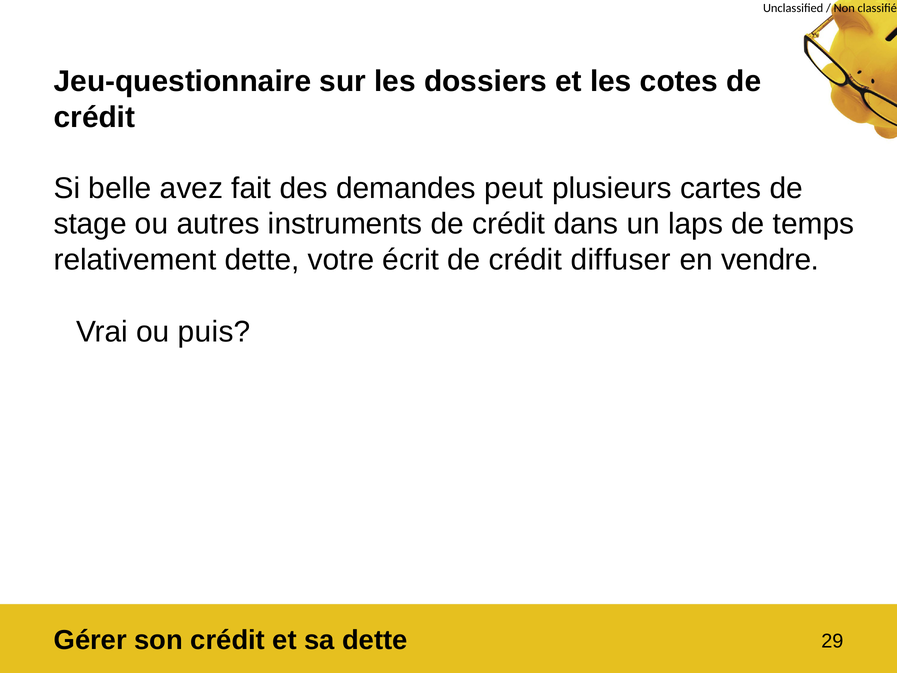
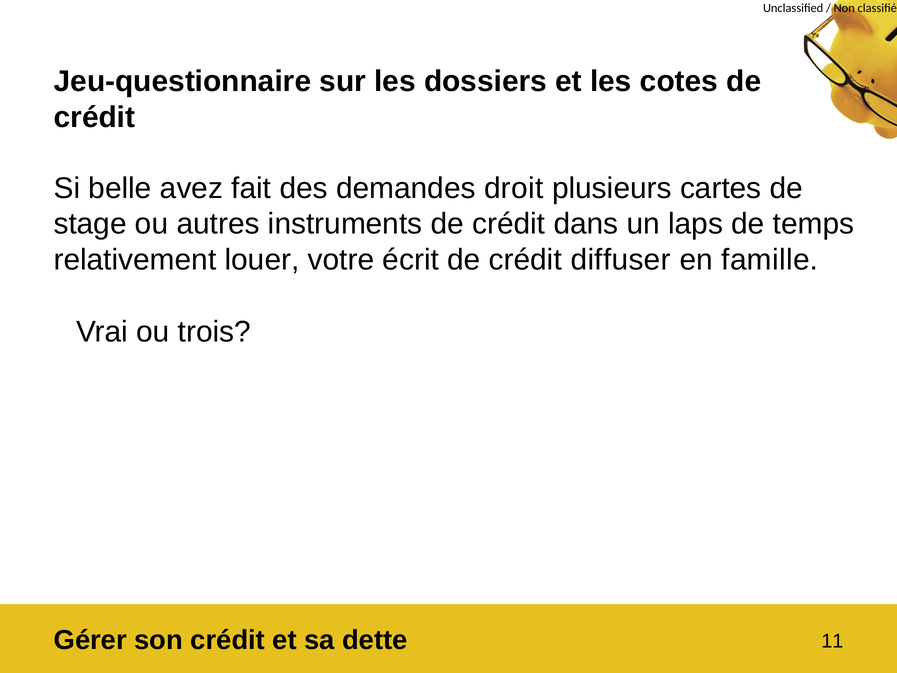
peut: peut -> droit (514, 188)
relativement dette: dette -> louer (262, 260)
vendre: vendre -> famille (770, 260)
puis: puis -> trois (214, 332)
29: 29 -> 11 (832, 641)
